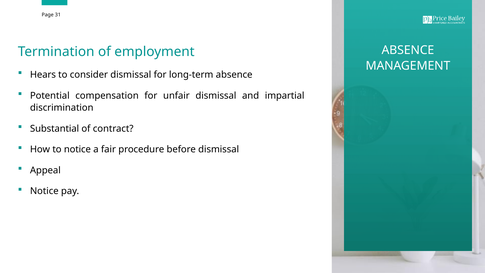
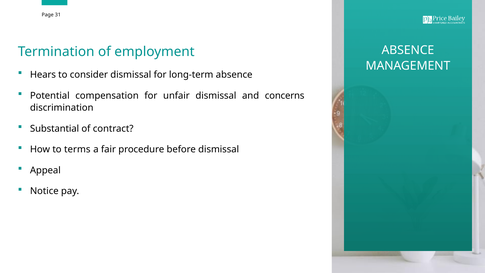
impartial: impartial -> concerns (285, 96)
to notice: notice -> terms (77, 149)
